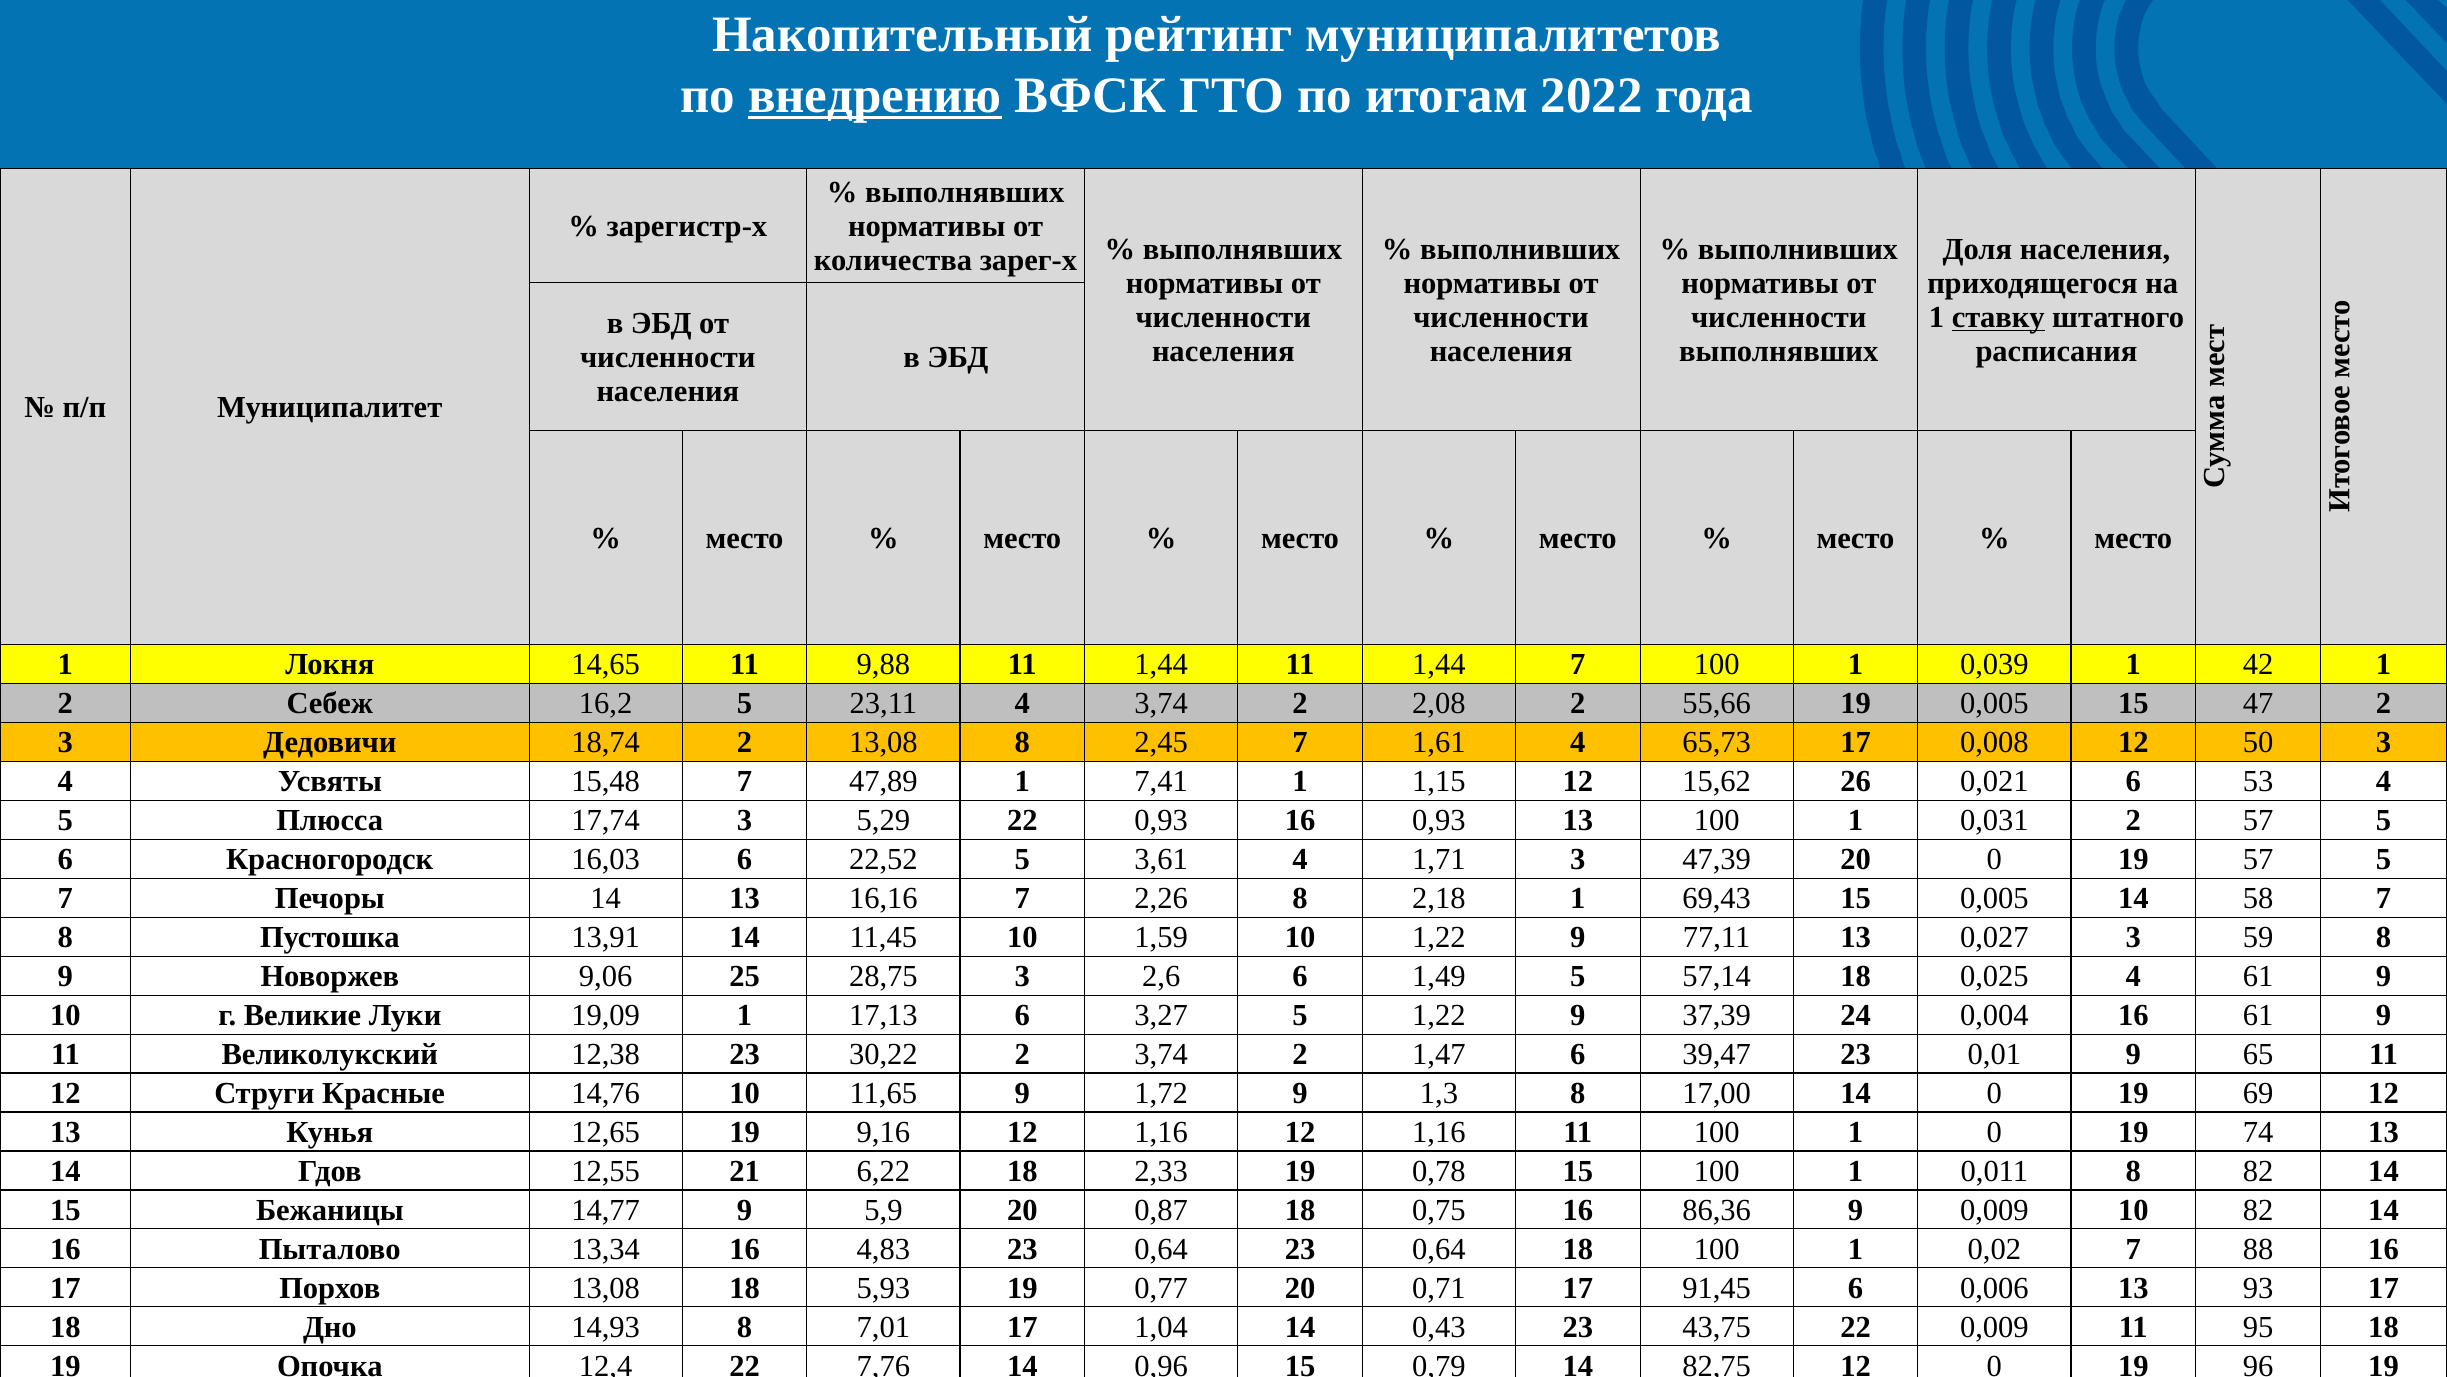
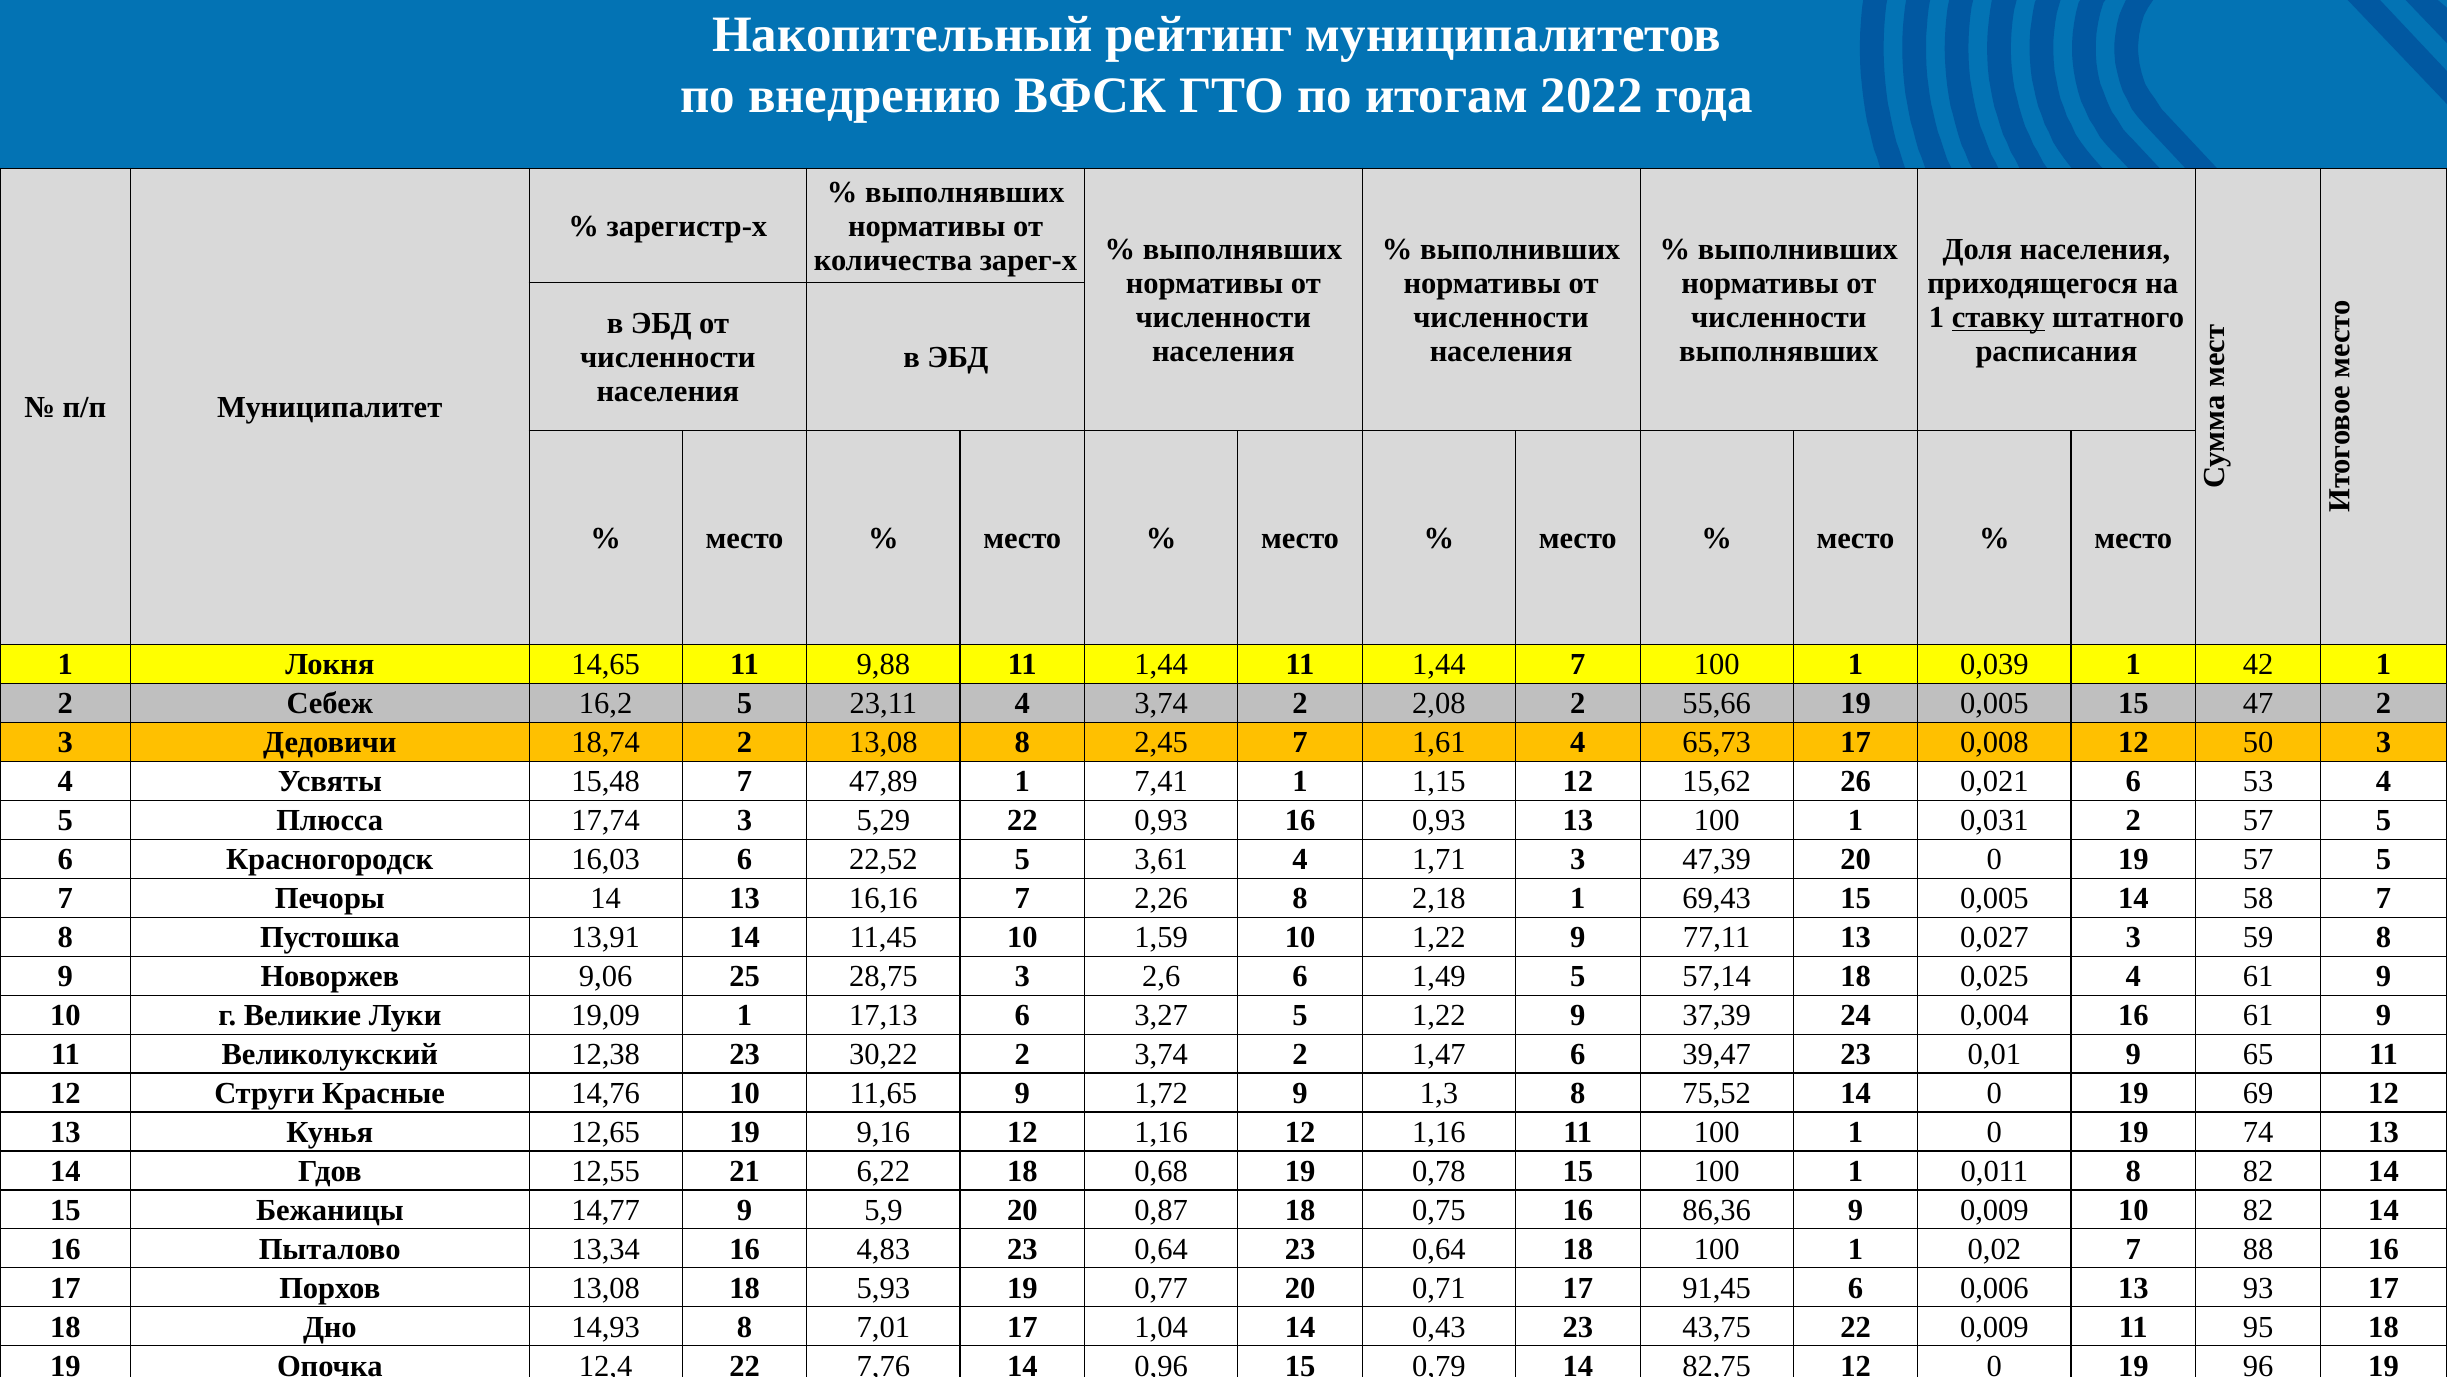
внедрению underline: present -> none (875, 95)
17,00: 17,00 -> 75,52 (1717, 1093)
18 2,33: 2,33 -> 0,68 (1161, 1171)
